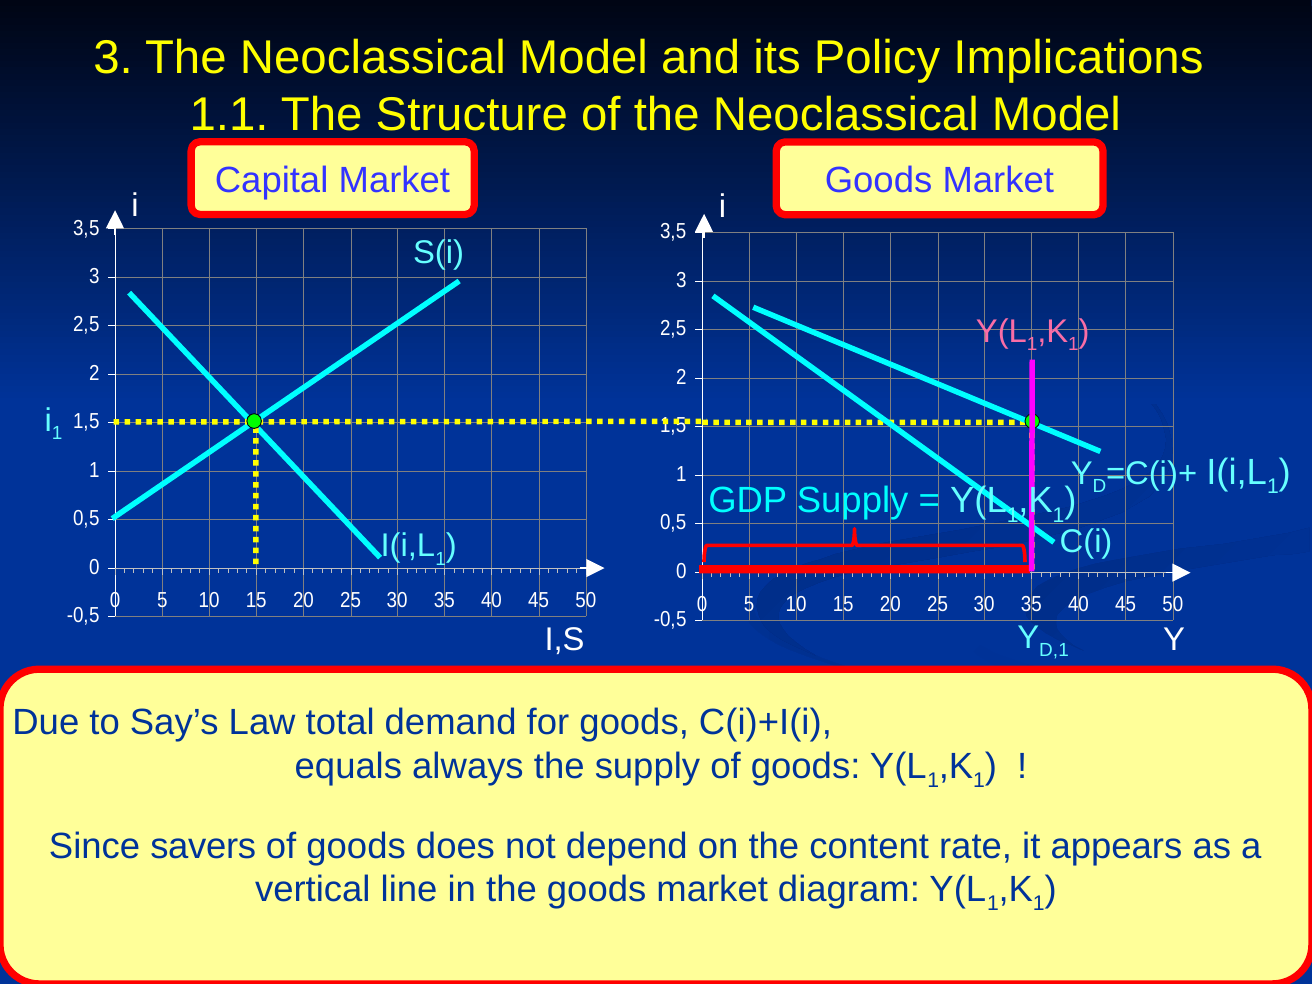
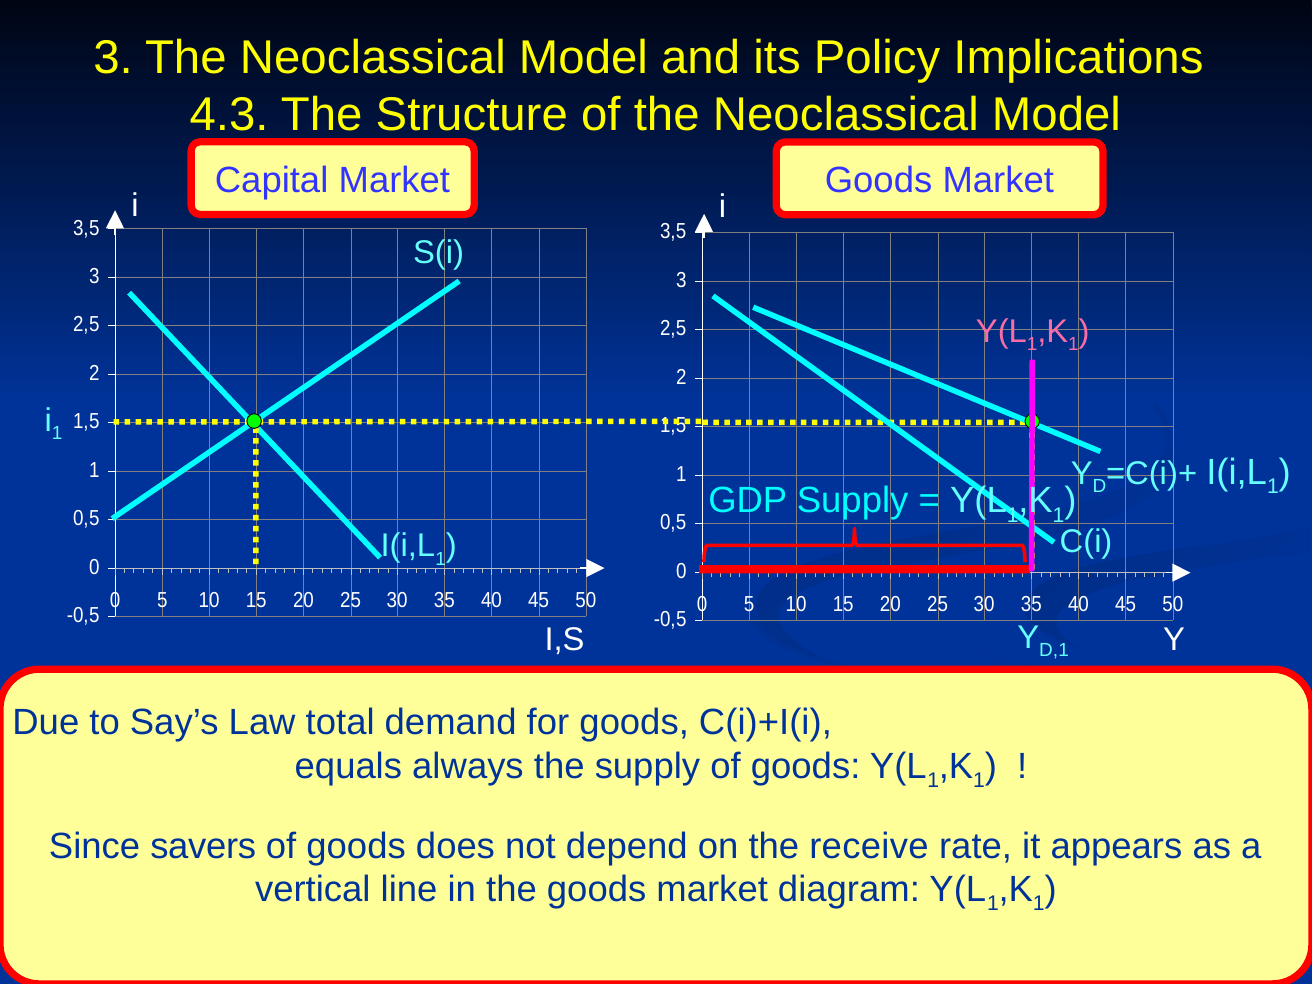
1.1: 1.1 -> 4.3 (229, 115)
content: content -> receive (869, 846)
